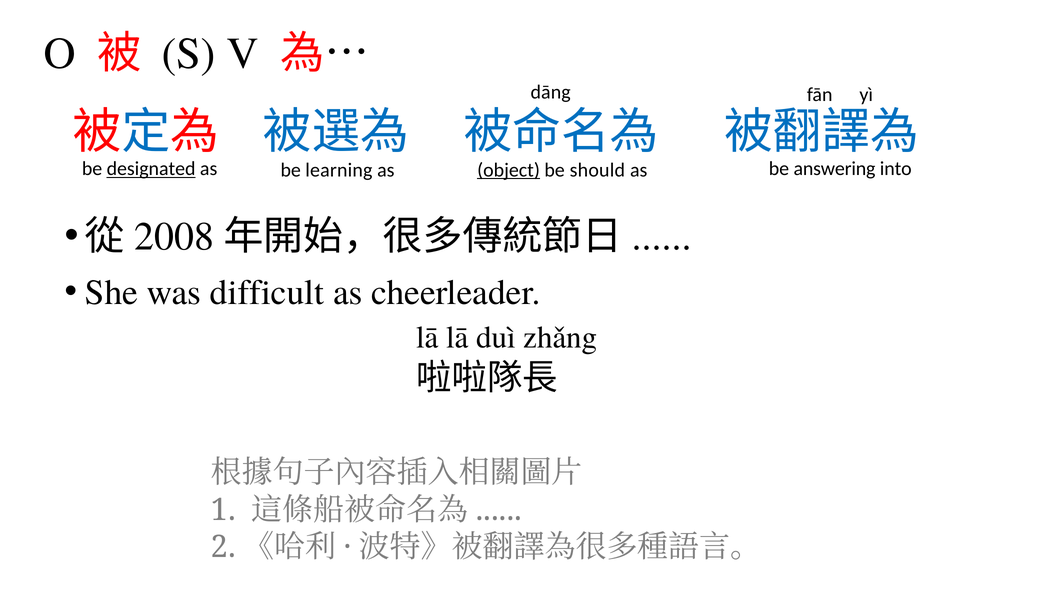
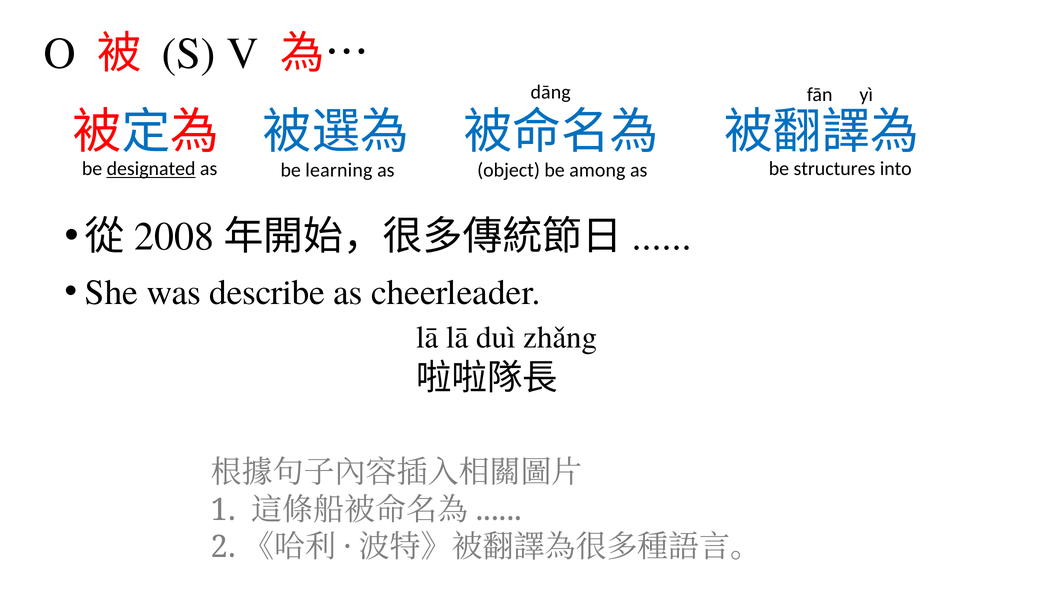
answering: answering -> structures (834, 169)
object underline: present -> none (509, 170)
should: should -> among (597, 170)
difficult: difficult -> describe (267, 293)
